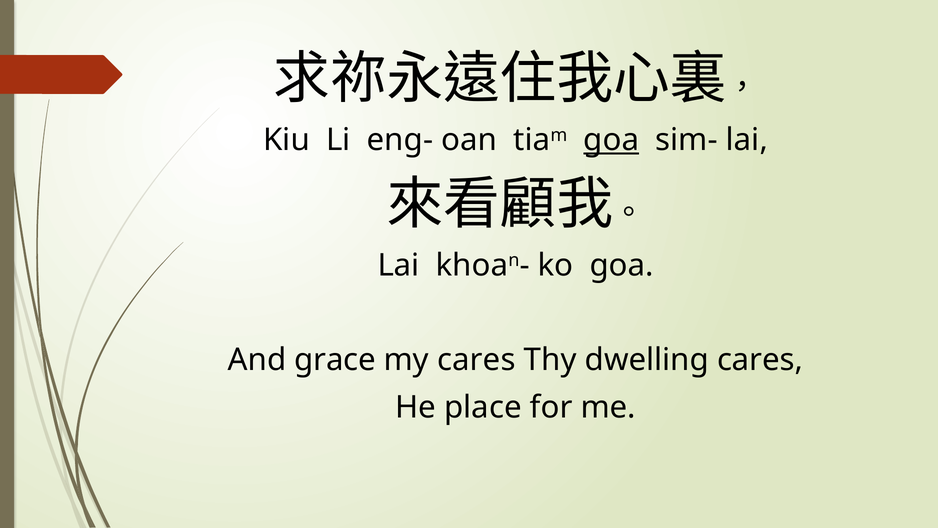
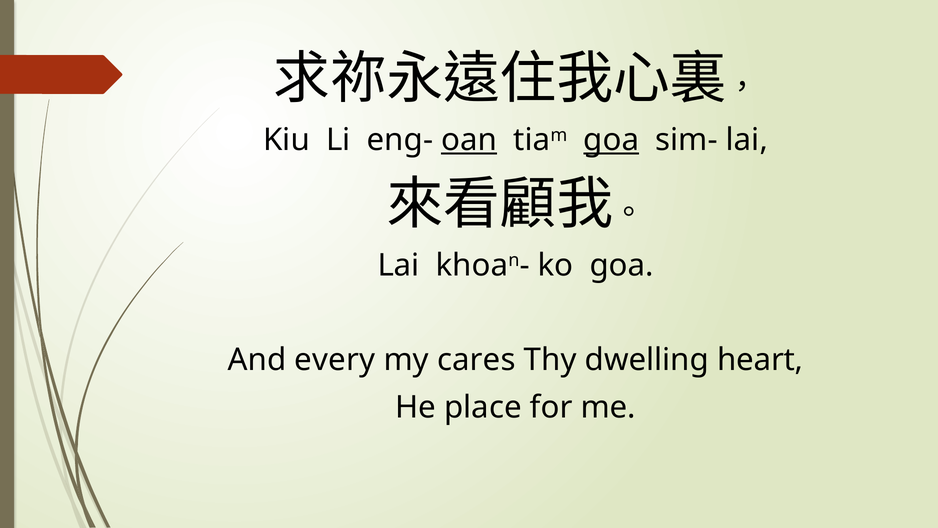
oan underline: none -> present (469, 140)
grace: grace -> every (335, 360)
dwelling cares: cares -> heart (760, 360)
